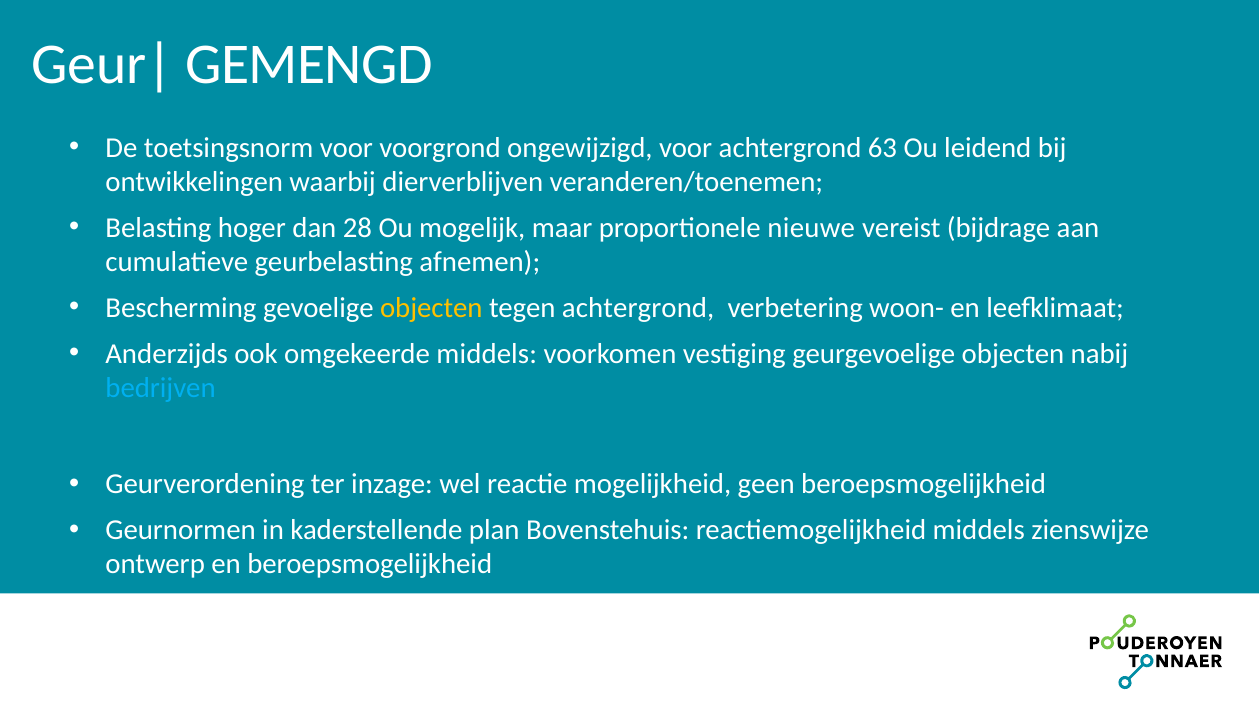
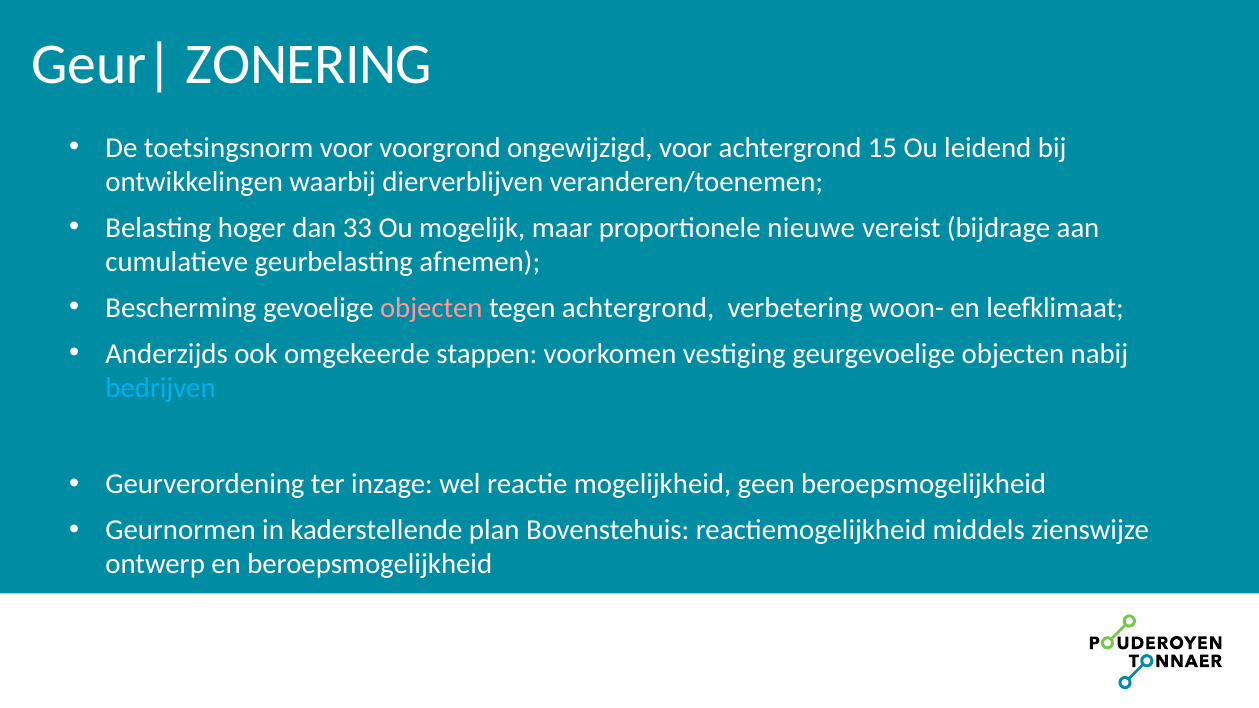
GEMENGD: GEMENGD -> ZONERING (309, 65)
63: 63 -> 15 (882, 148)
28: 28 -> 33 (357, 228)
objecten colour: yellow -> pink (431, 308)
omgekeerde middels: middels -> stappen (487, 354)
